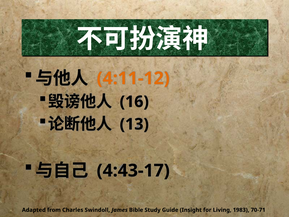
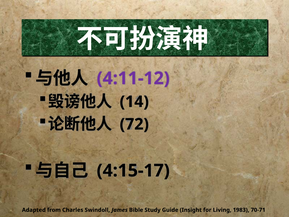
4:11-12 colour: orange -> purple (133, 78)
16: 16 -> 14 (134, 102)
13: 13 -> 72 (134, 124)
4:43-17: 4:43-17 -> 4:15-17 (133, 170)
